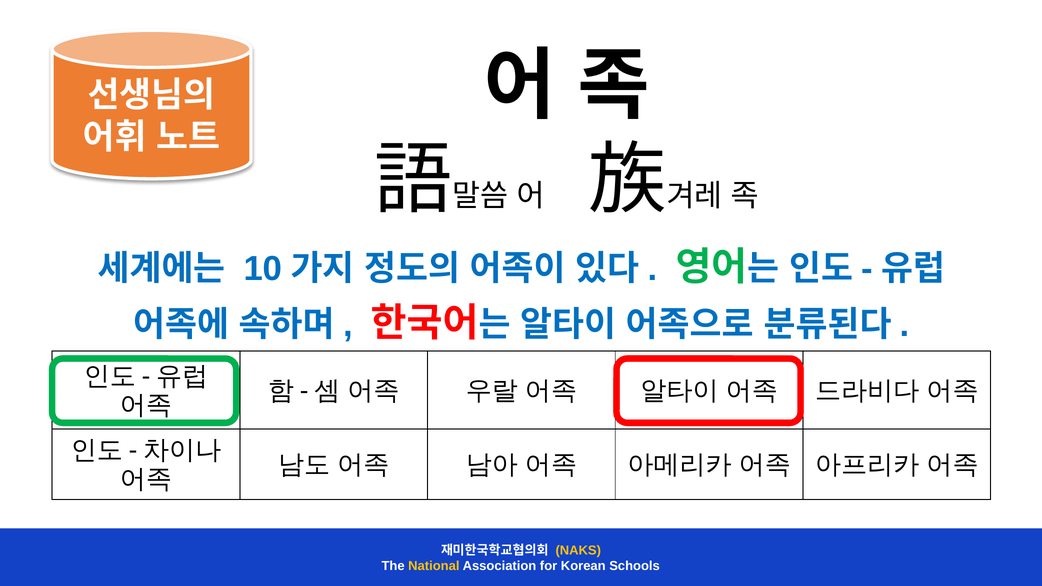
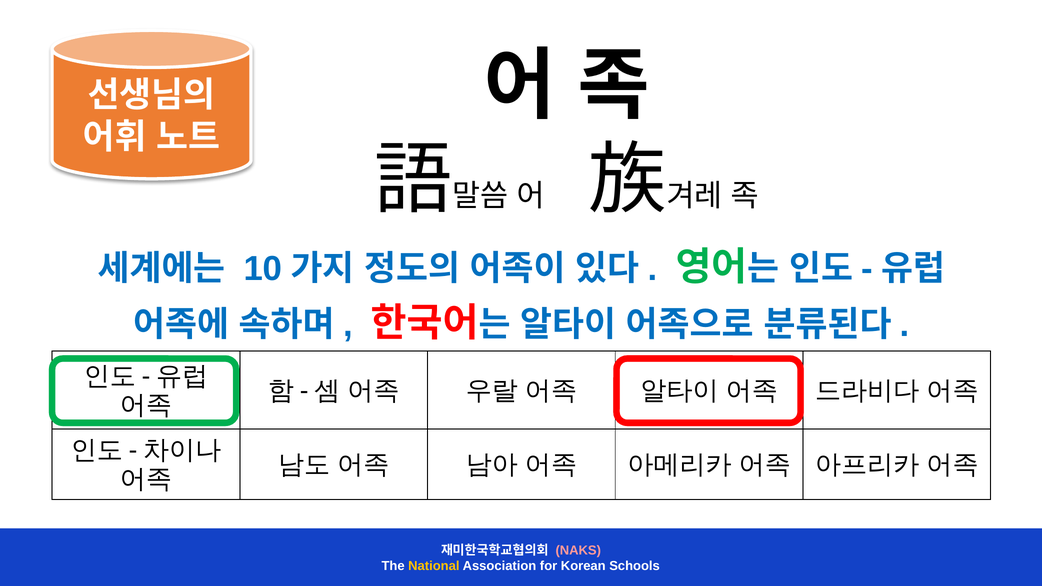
NAKS colour: yellow -> pink (578, 550)
